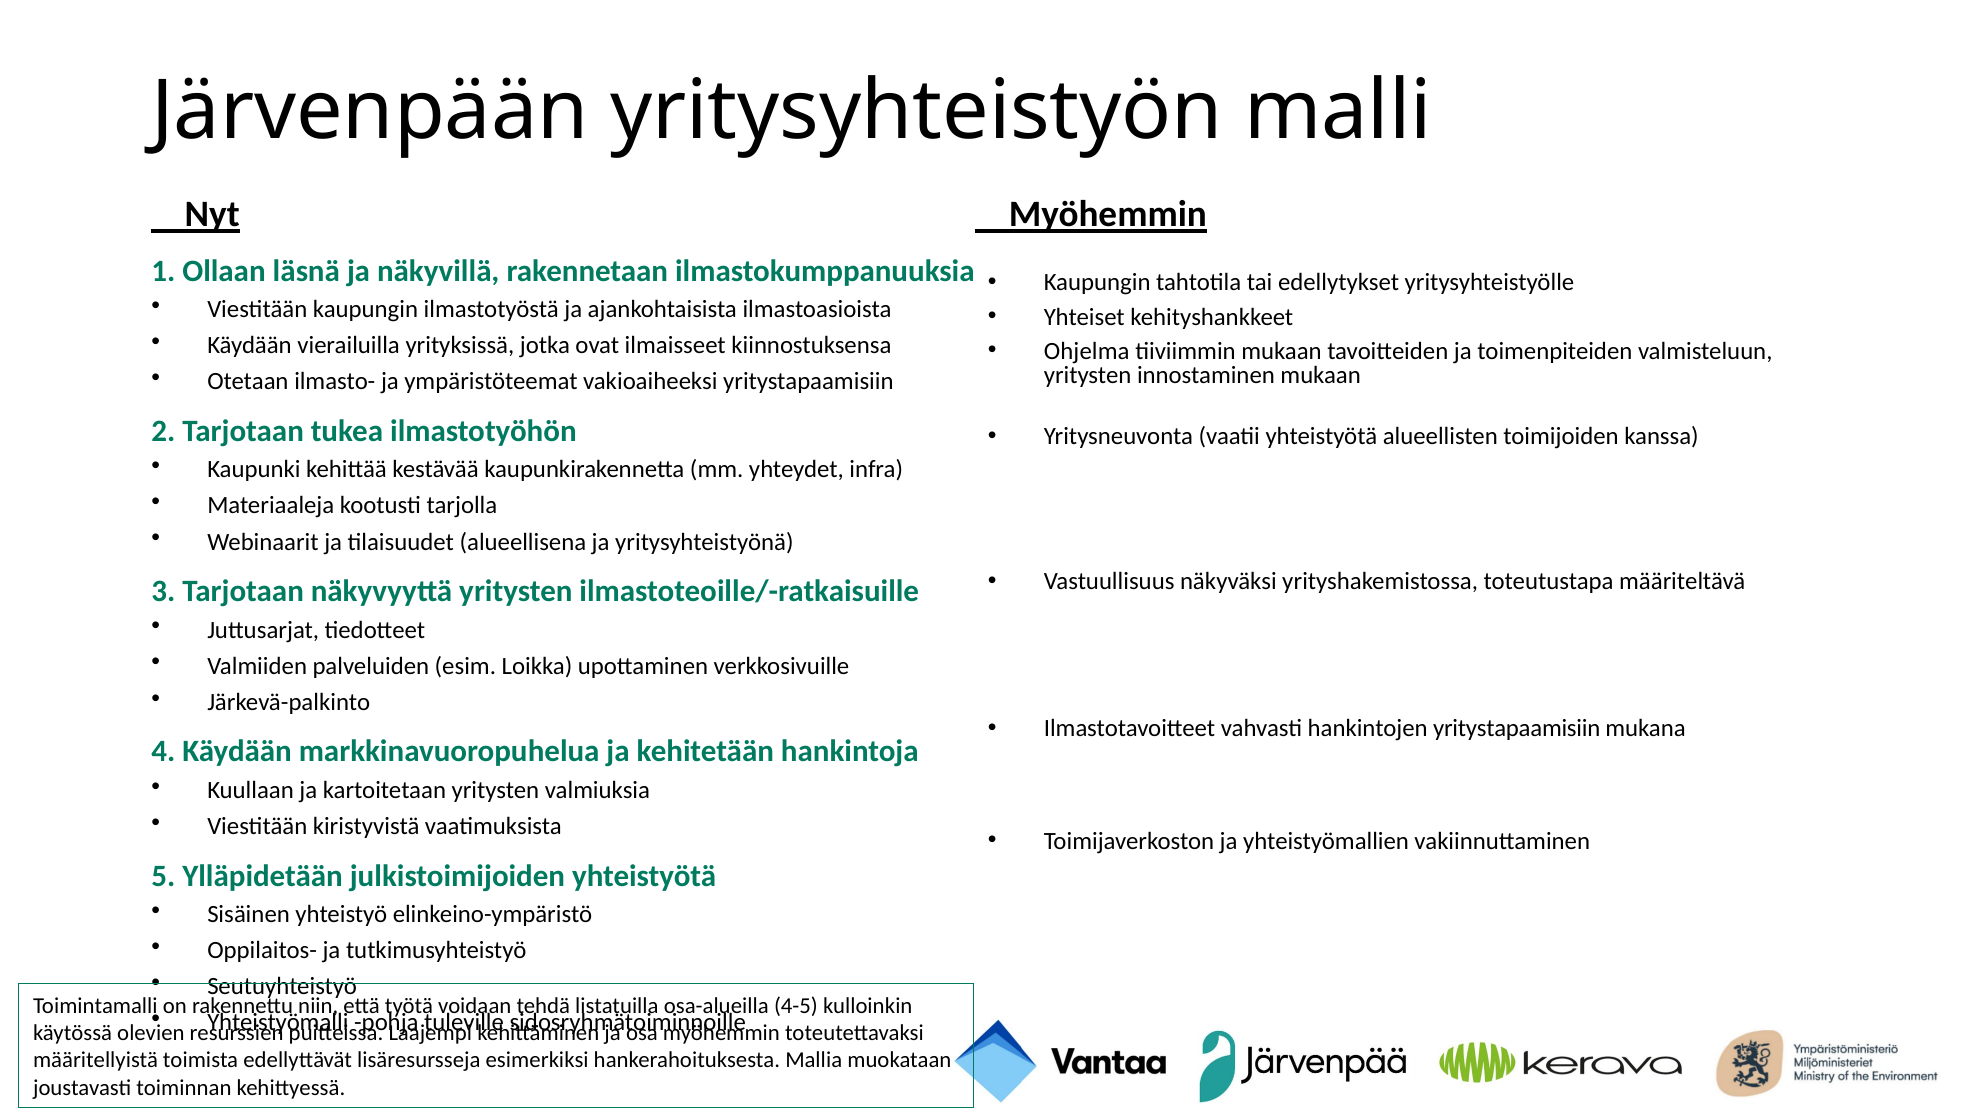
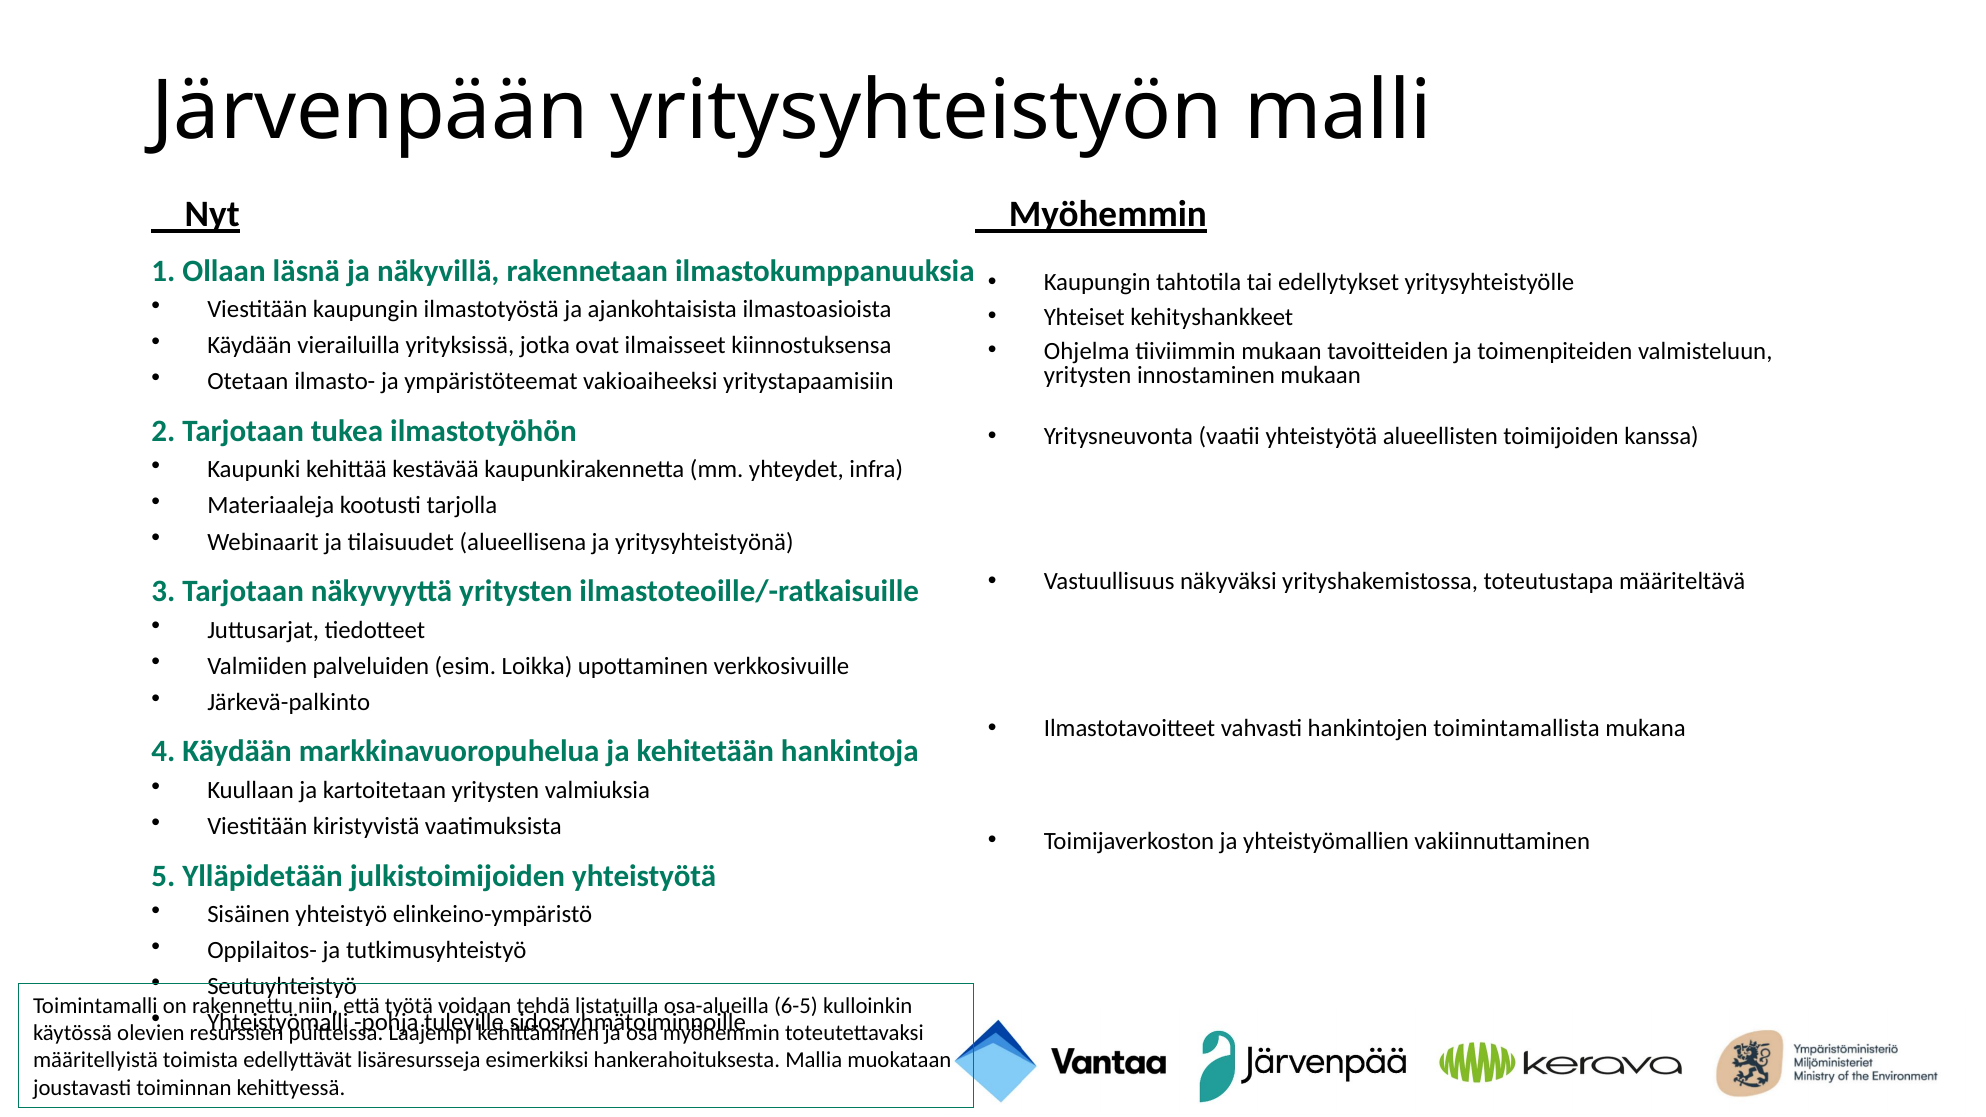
hankintojen yritystapaamisiin: yritystapaamisiin -> toimintamallista (1516, 729)
4-5: 4-5 -> 6-5 (796, 1006)
